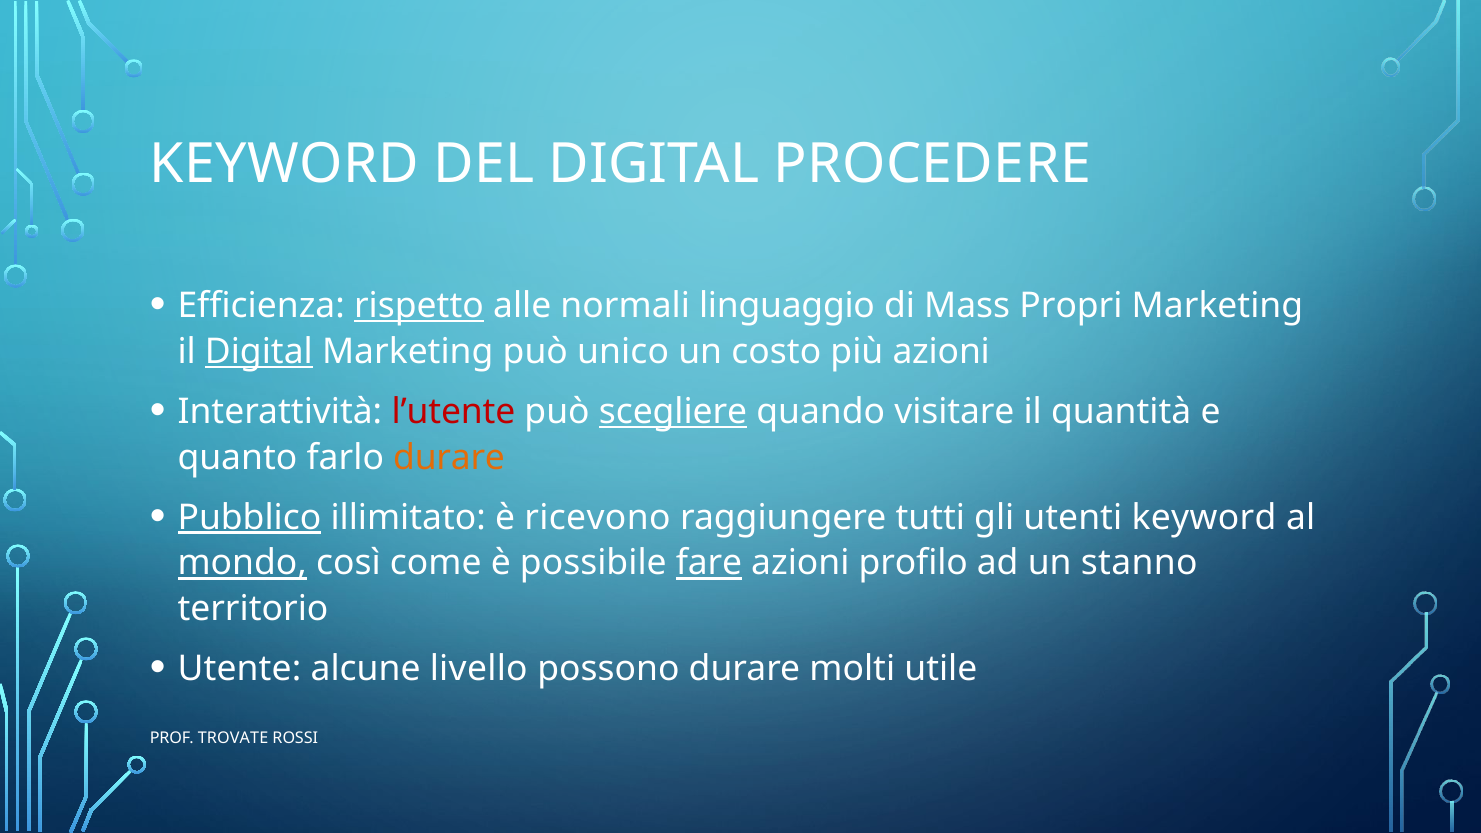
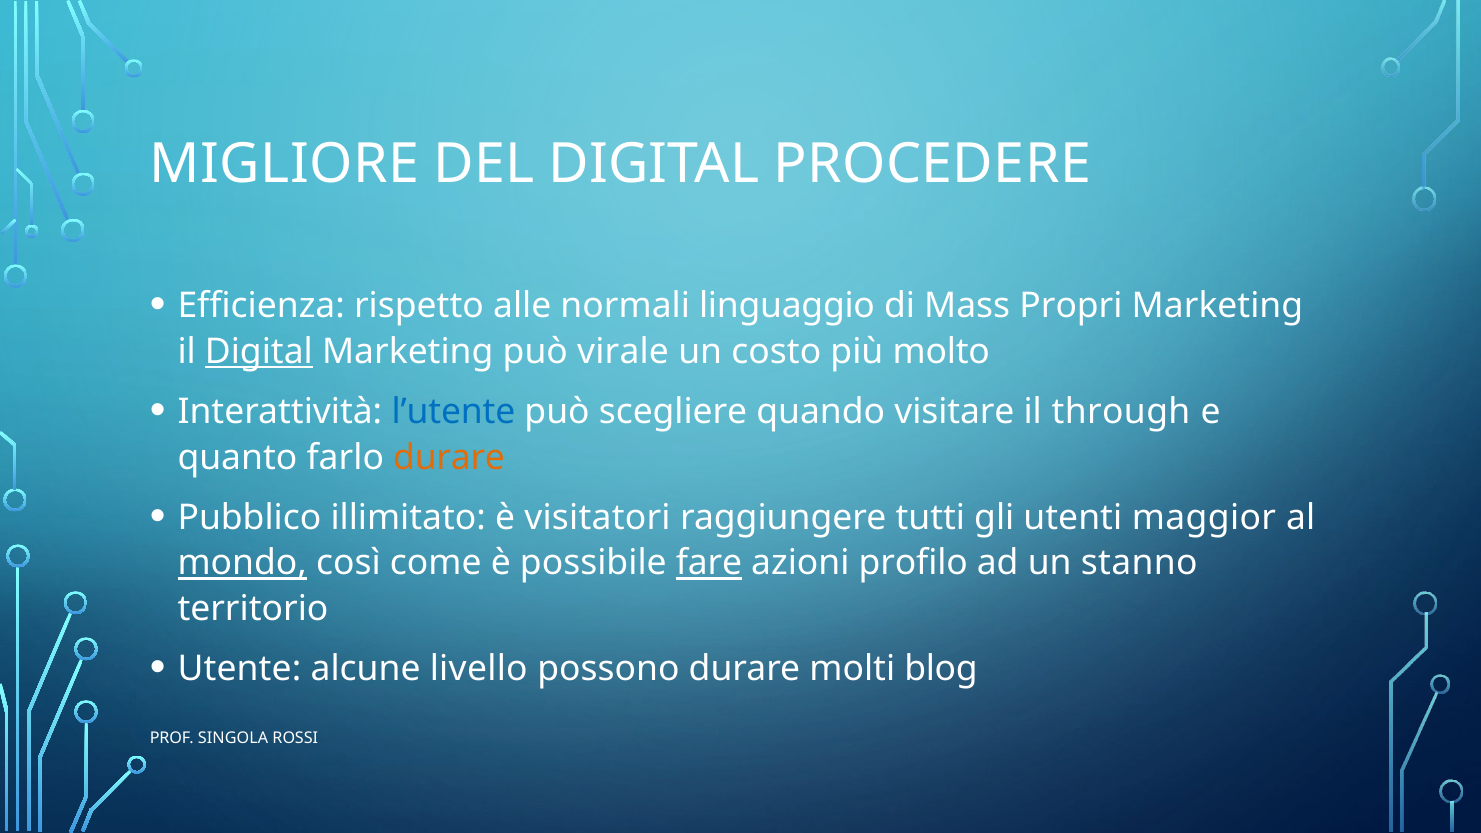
KEYWORD: KEYWORD -> MIGLIORE (284, 165)
rispetto underline: present -> none (419, 306)
unico: unico -> virale (623, 352)
più azioni: azioni -> molto (941, 352)
l’utente colour: red -> blue (453, 412)
scegliere underline: present -> none (673, 412)
quantità: quantità -> through (1121, 412)
Pubblico underline: present -> none (249, 517)
ricevono: ricevono -> visitatori (597, 517)
utenti keyword: keyword -> maggior (1204, 517)
utile: utile -> blog (941, 669)
TROVATE: TROVATE -> SINGOLA (233, 738)
